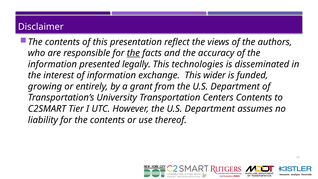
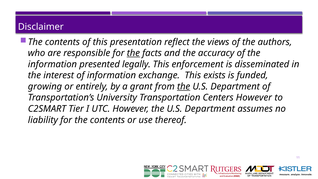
technologies: technologies -> enforcement (198, 64)
wider: wider -> exists (215, 75)
the underline: none -> present (184, 86)
Centers Contents: Contents -> However (254, 98)
